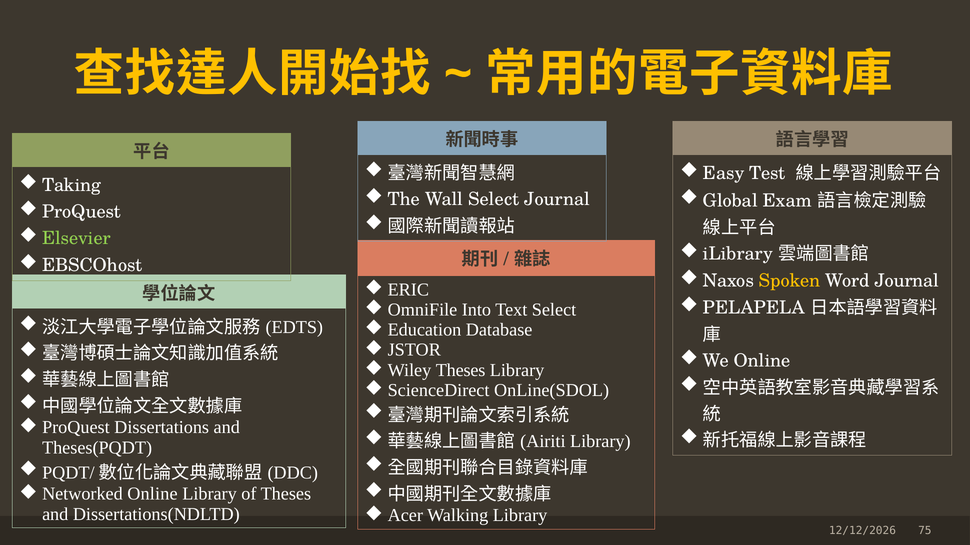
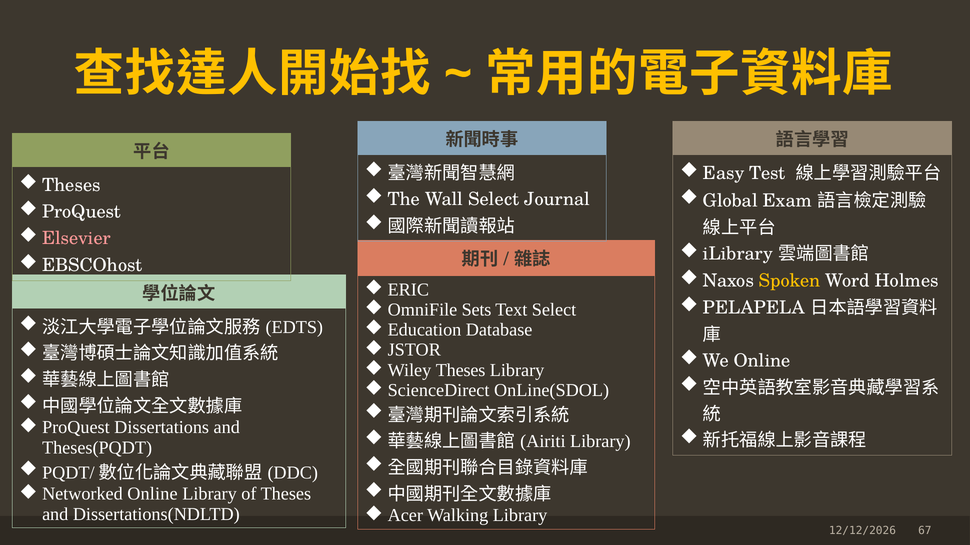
Taking: Taking -> Theses (71, 185)
Elsevier colour: light green -> pink (76, 239)
Word Journal: Journal -> Holmes (907, 281)
Into: Into -> Sets (477, 310)
75: 75 -> 67 (925, 531)
